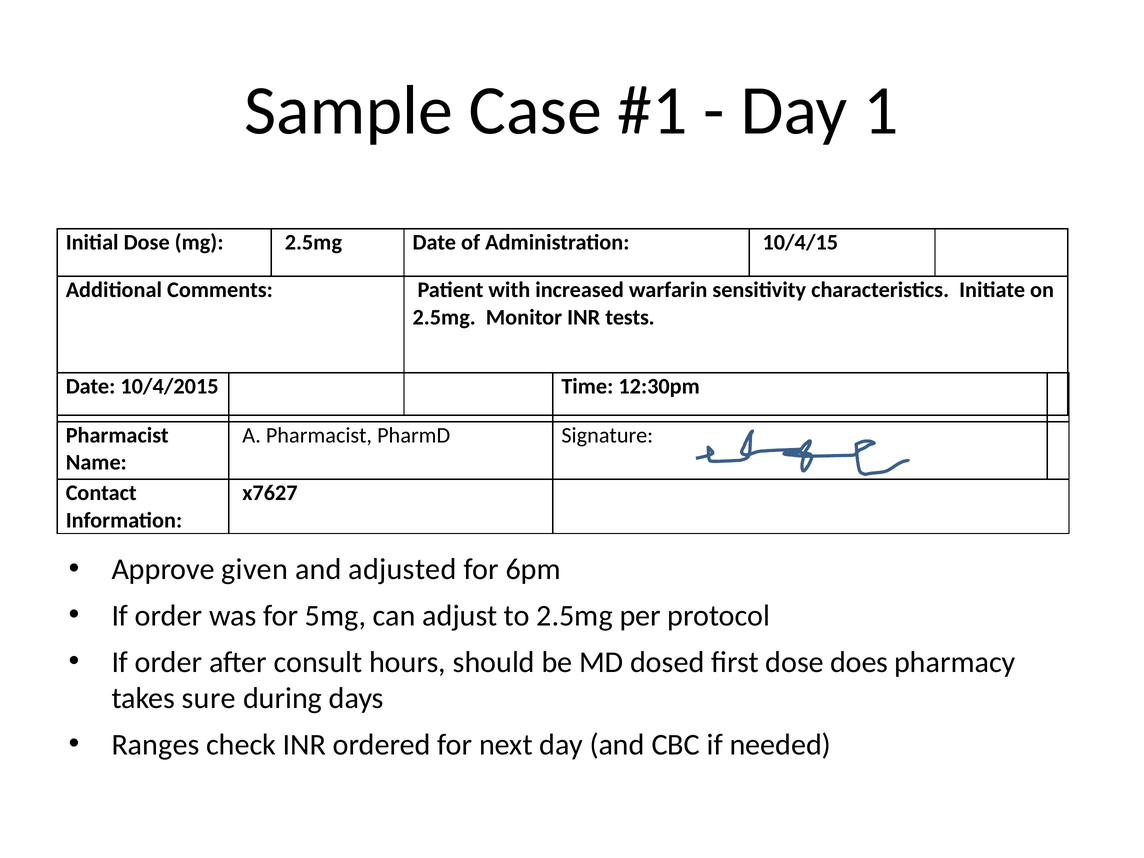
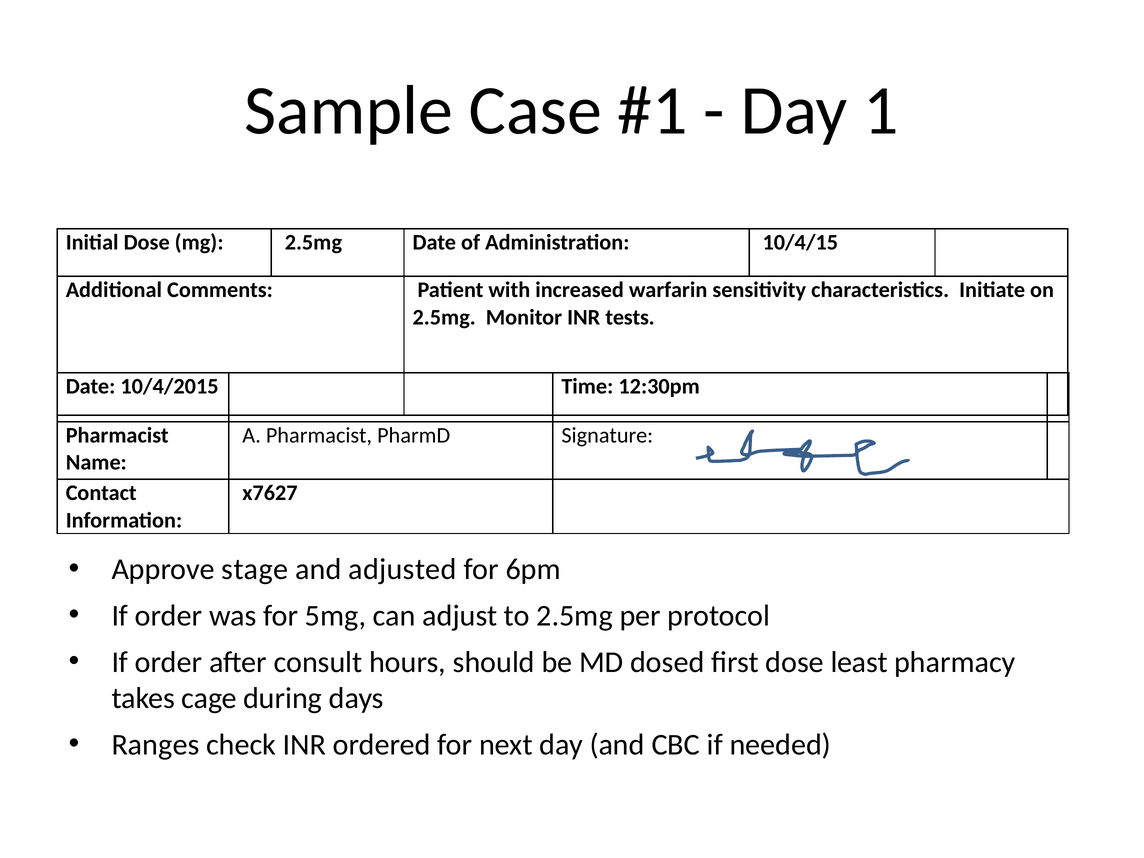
given: given -> stage (255, 569)
does: does -> least (859, 662)
sure: sure -> cage (209, 698)
